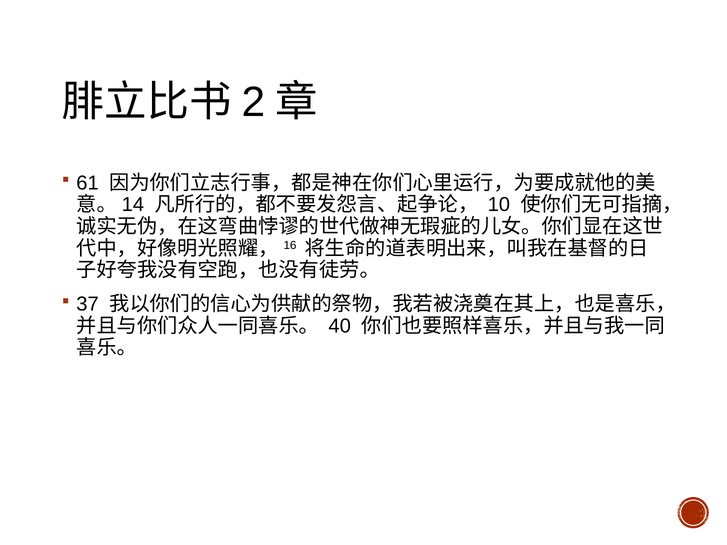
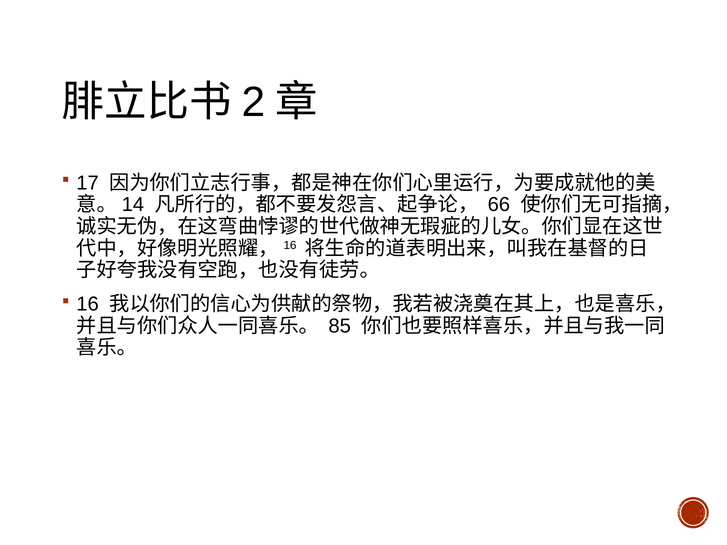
61: 61 -> 17 (88, 183)
10: 10 -> 66 (499, 205)
37: 37 -> 16 (88, 304)
40: 40 -> 85 (340, 326)
